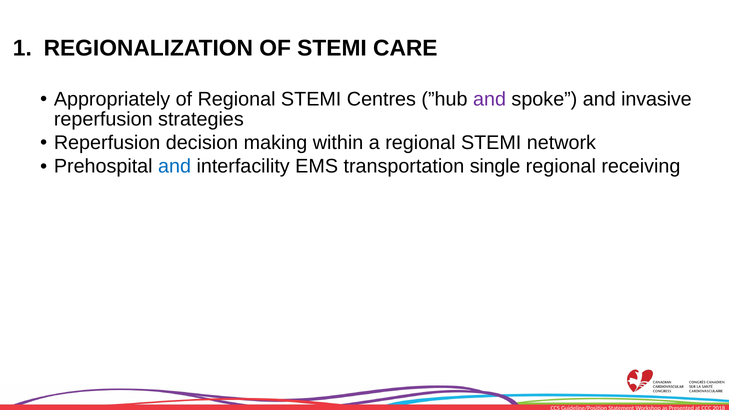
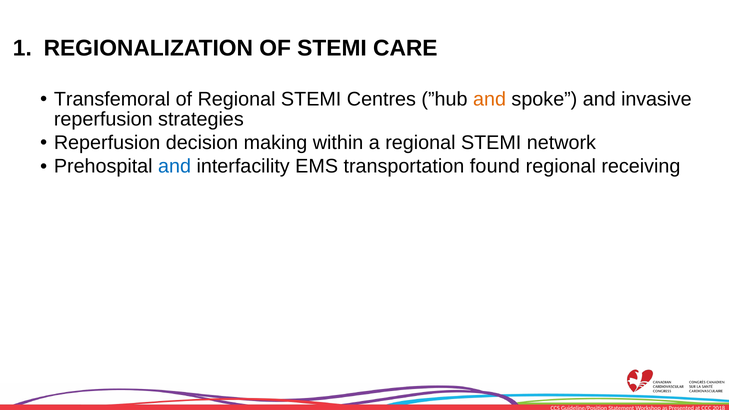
Appropriately: Appropriately -> Transfemoral (112, 99)
and colour: purple -> orange (490, 99)
single: single -> found (495, 166)
